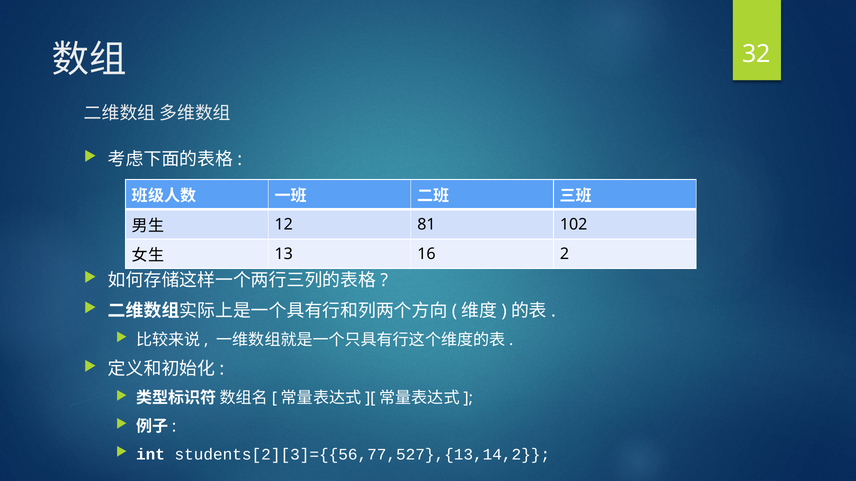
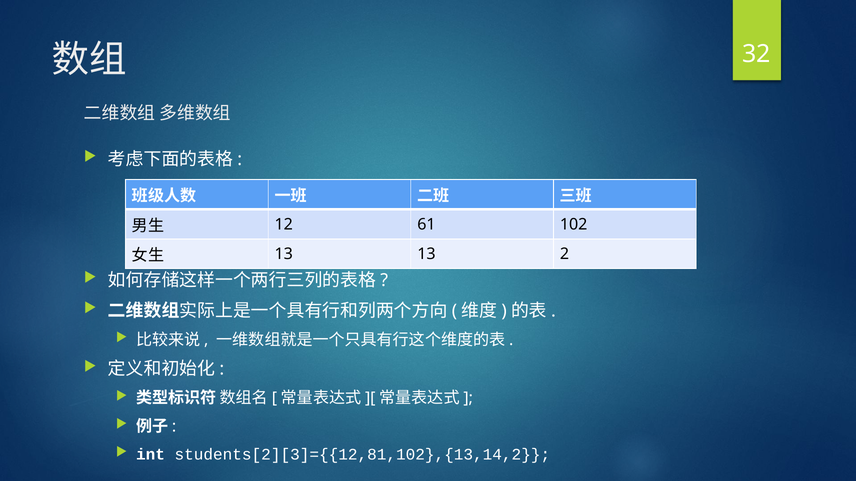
81: 81 -> 61 (426, 224)
13 16: 16 -> 13 (426, 254)
students[2][3]={{56,77,527},{13,14,2: students[2][3]={{56,77,527},{13,14,2 -> students[2][3]={{12,81,102},{13,14,2 (362, 455)
